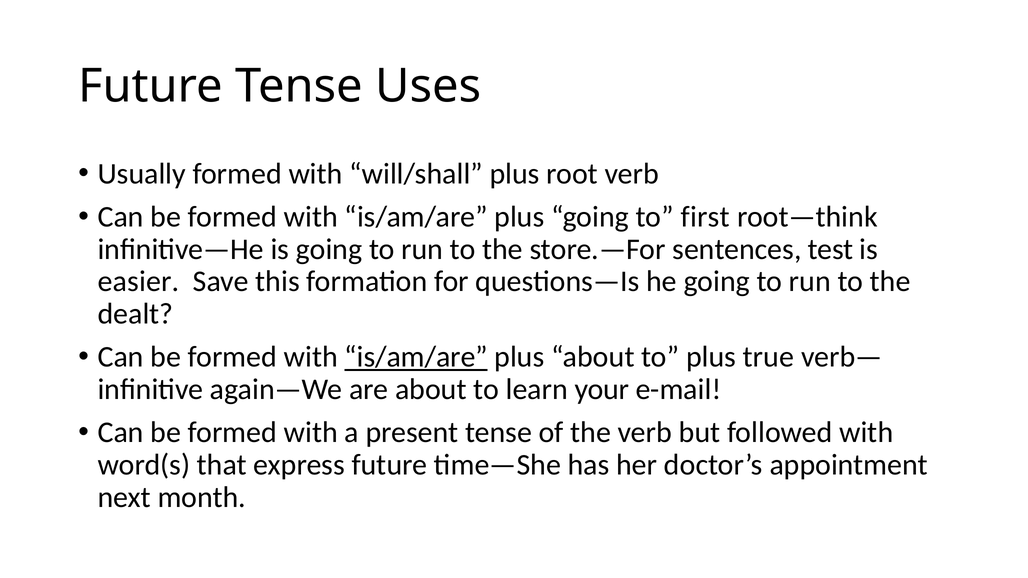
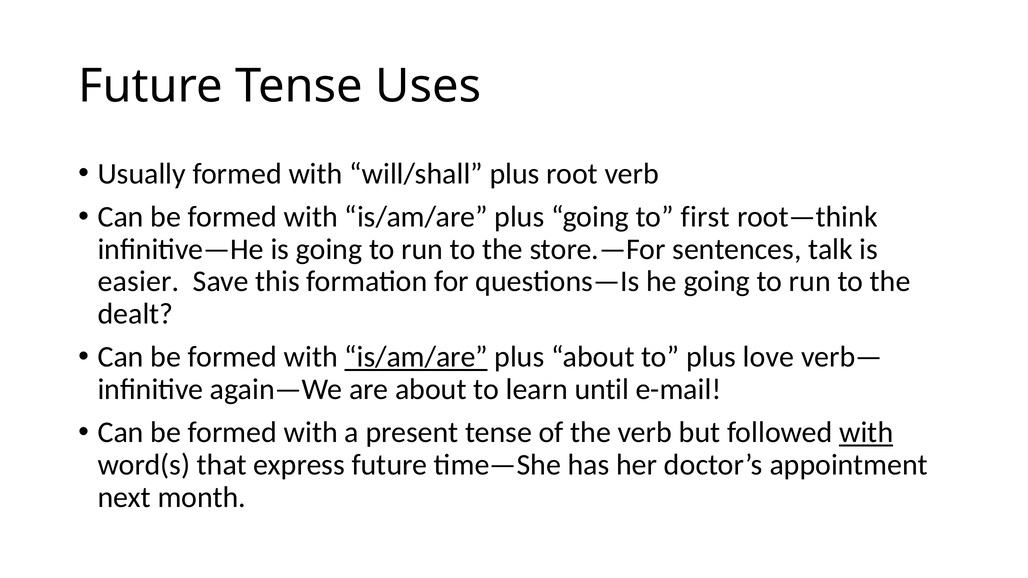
test: test -> talk (831, 249)
true: true -> love (768, 357)
your: your -> until (602, 390)
with underline: none -> present (866, 433)
